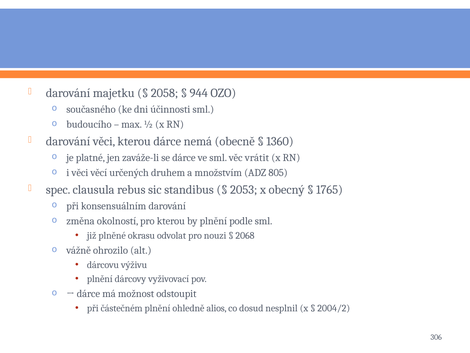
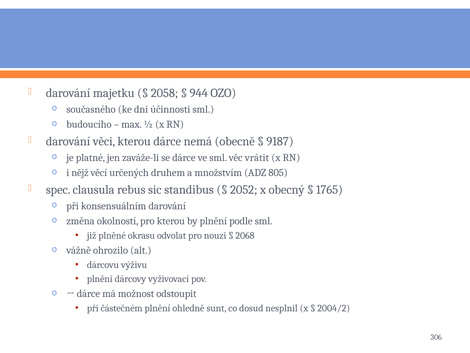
1360: 1360 -> 9187 (280, 141)
i věci: věci -> nějž (80, 172)
2053: 2053 -> 2052 (244, 189)
alios: alios -> sunt (216, 308)
